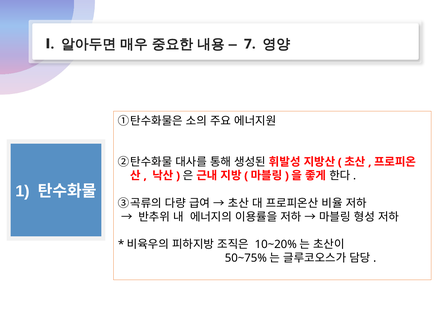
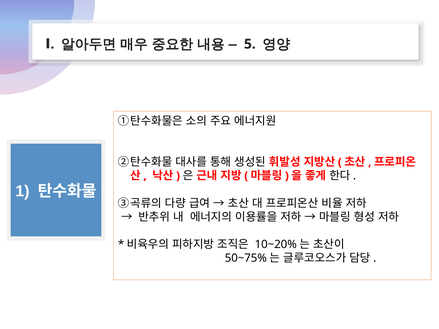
7: 7 -> 5 (250, 44)
